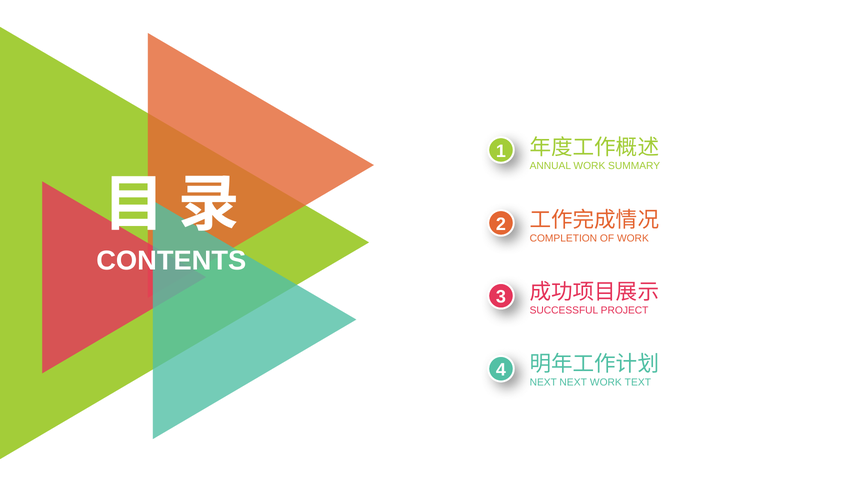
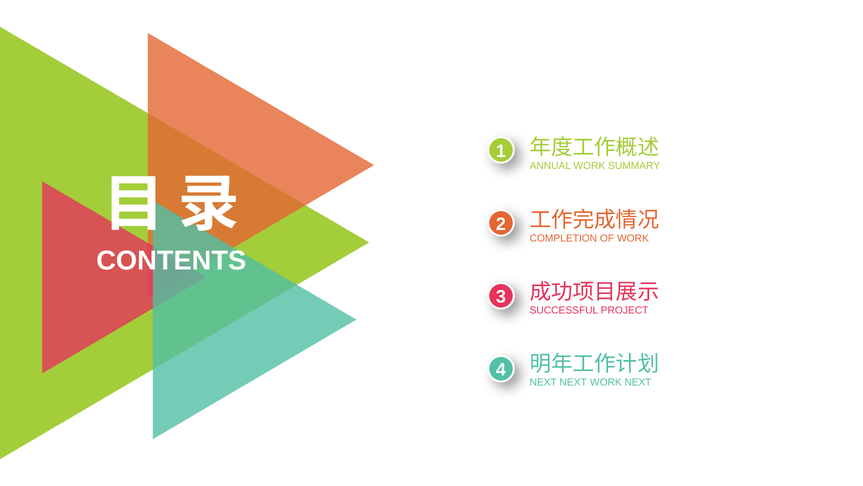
WORK TEXT: TEXT -> NEXT (638, 382)
